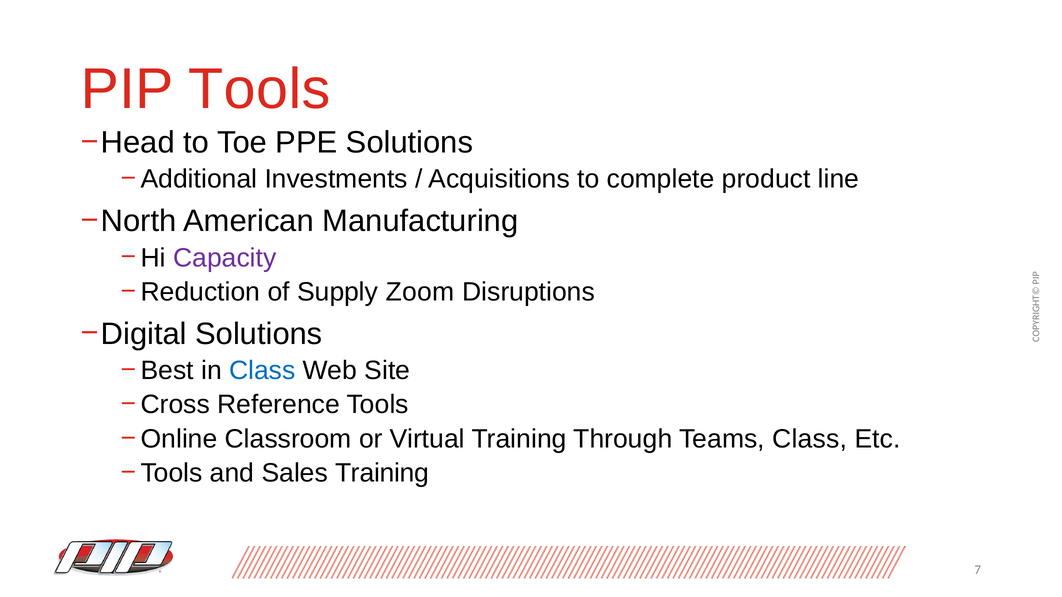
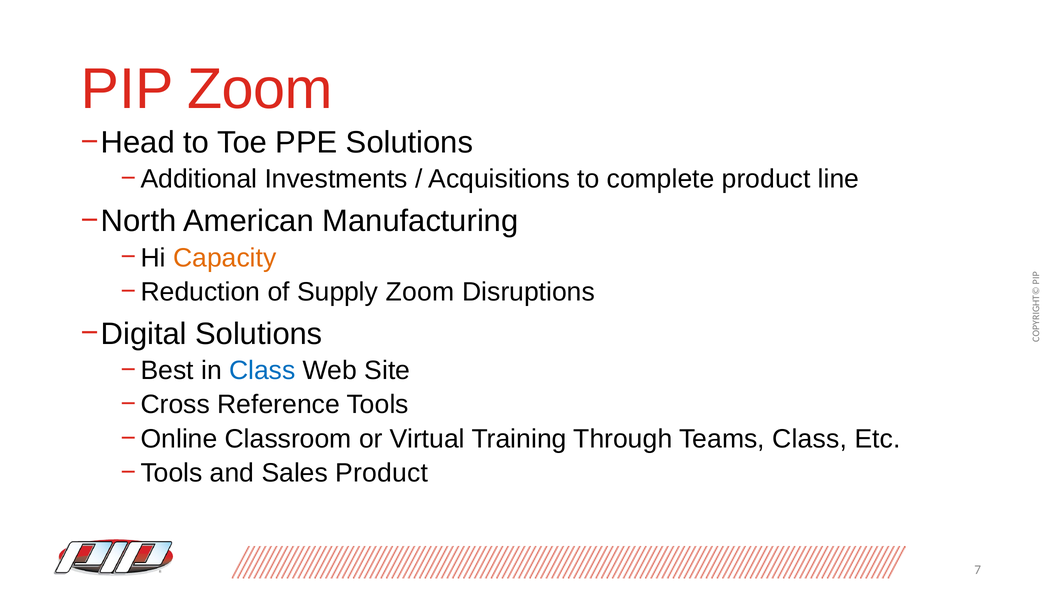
PIP Tools: Tools -> Zoom (260, 89)
Capacity colour: purple -> orange (225, 258)
Sales Training: Training -> Product (382, 473)
